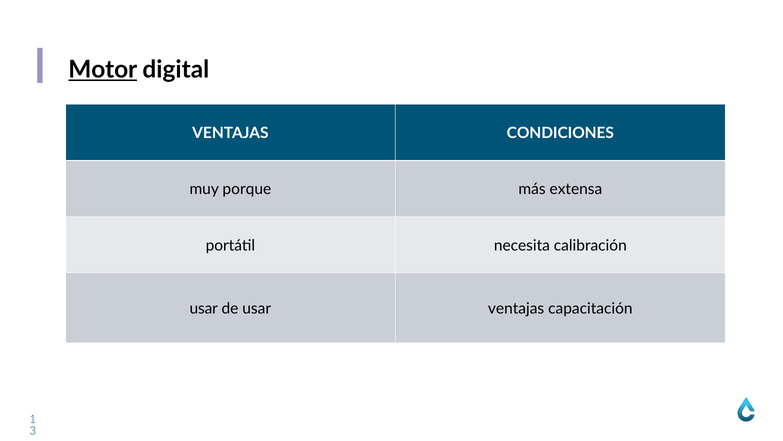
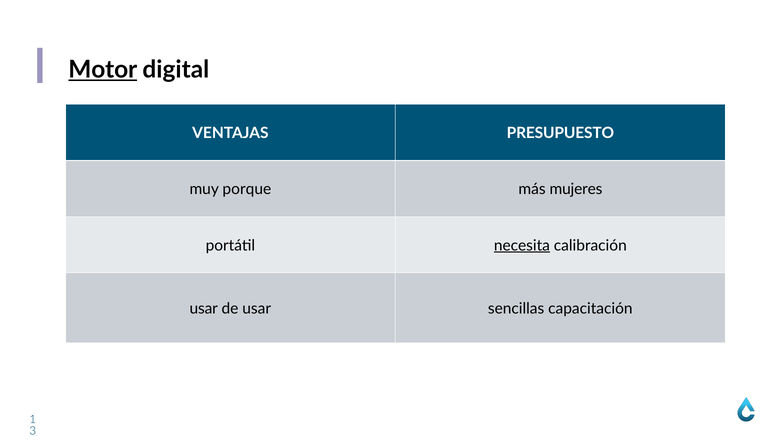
CONDICIONES: CONDICIONES -> PRESUPUESTO (560, 133)
extensa: extensa -> mujeres (576, 189)
necesita underline: none -> present (522, 245)
usar ventajas: ventajas -> sencillas (516, 308)
